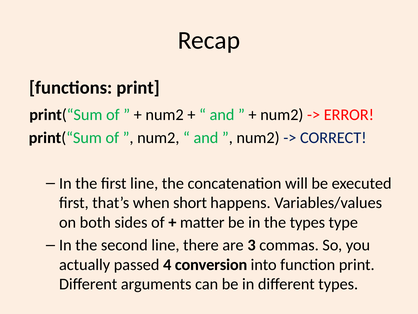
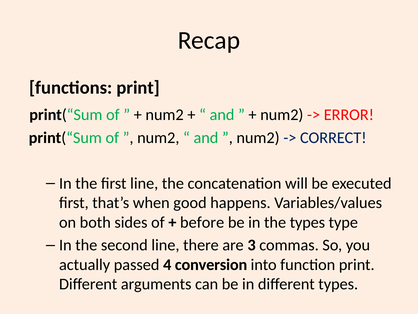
short: short -> good (190, 203)
matter: matter -> before (202, 222)
